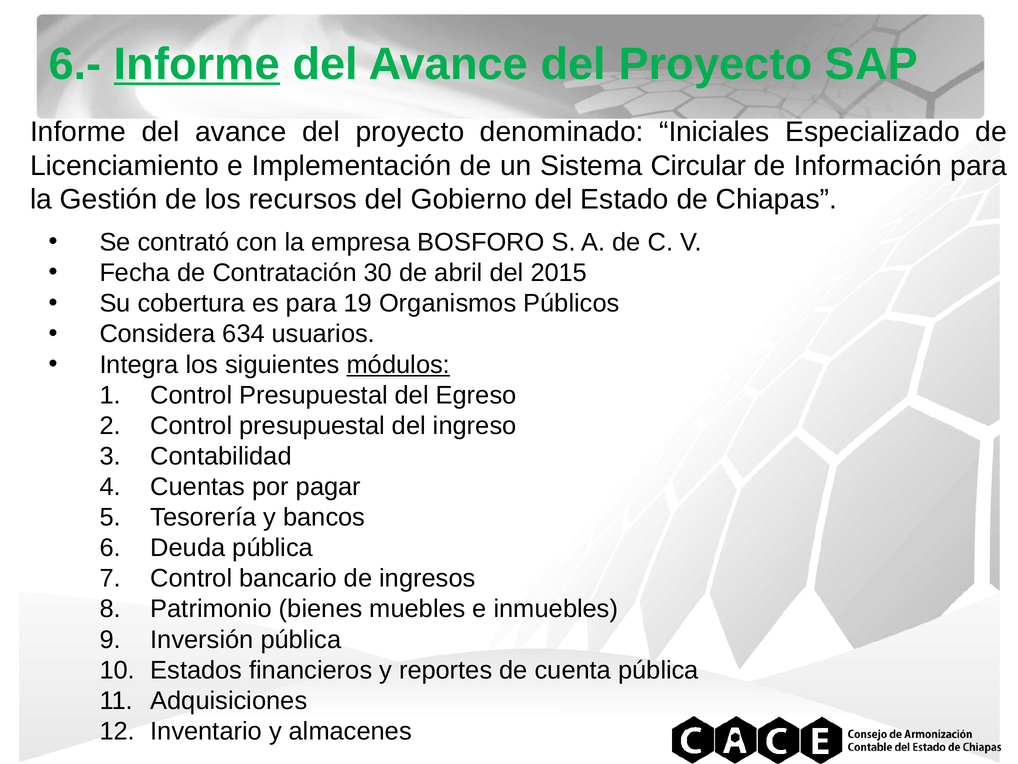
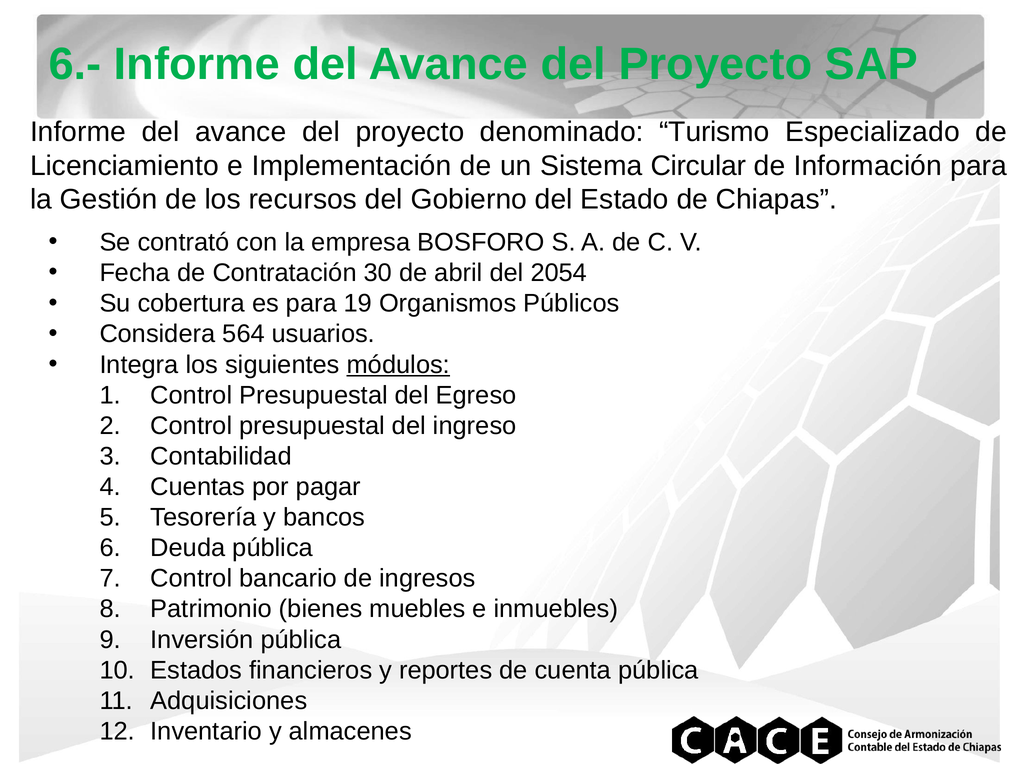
Informe underline: present -> none (197, 64)
Iniciales: Iniciales -> Turismo (714, 132)
2015: 2015 -> 2054 (559, 273)
634: 634 -> 564 (244, 334)
